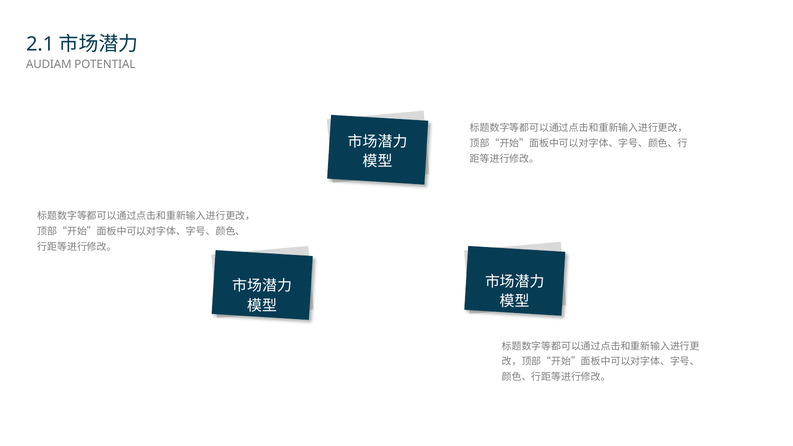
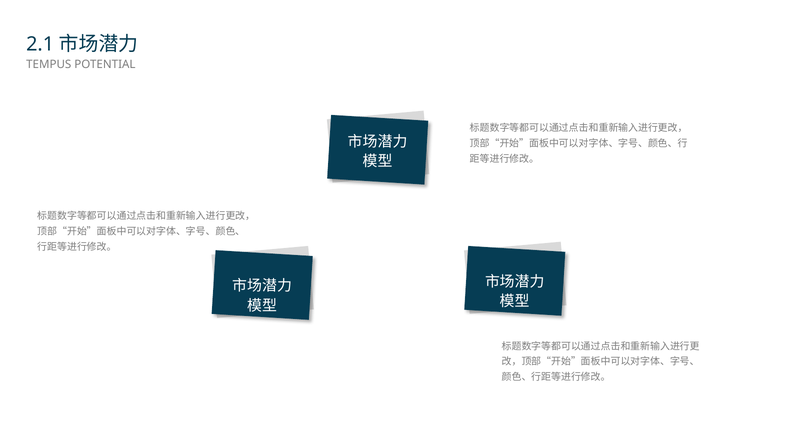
AUDIAM: AUDIAM -> TEMPUS (49, 64)
